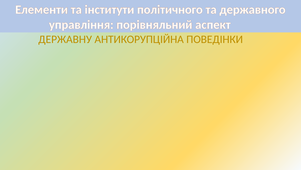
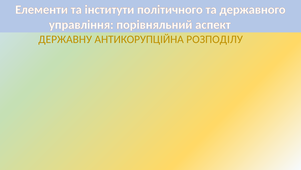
ПОВЕДІНКИ: ПОВЕДІНКИ -> РОЗПОДІЛУ (215, 39)
